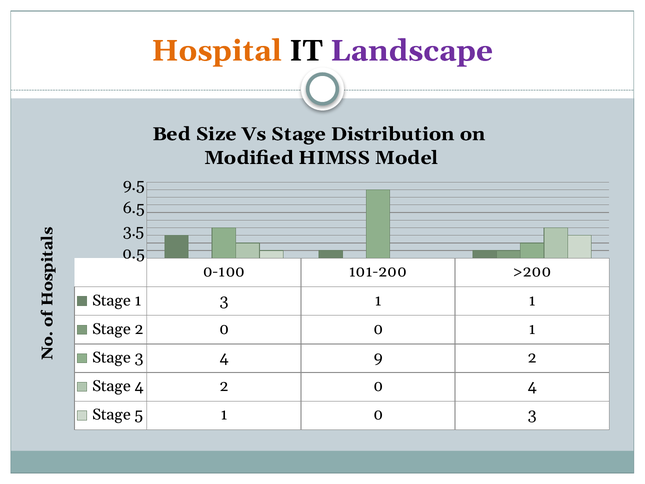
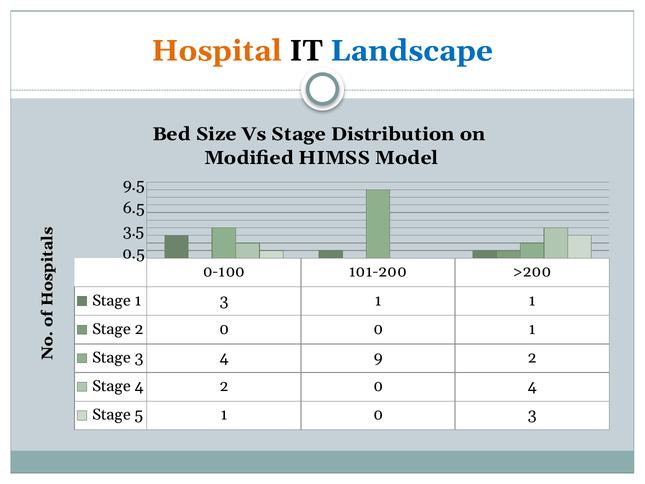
Landscape colour: purple -> blue (412, 51)
